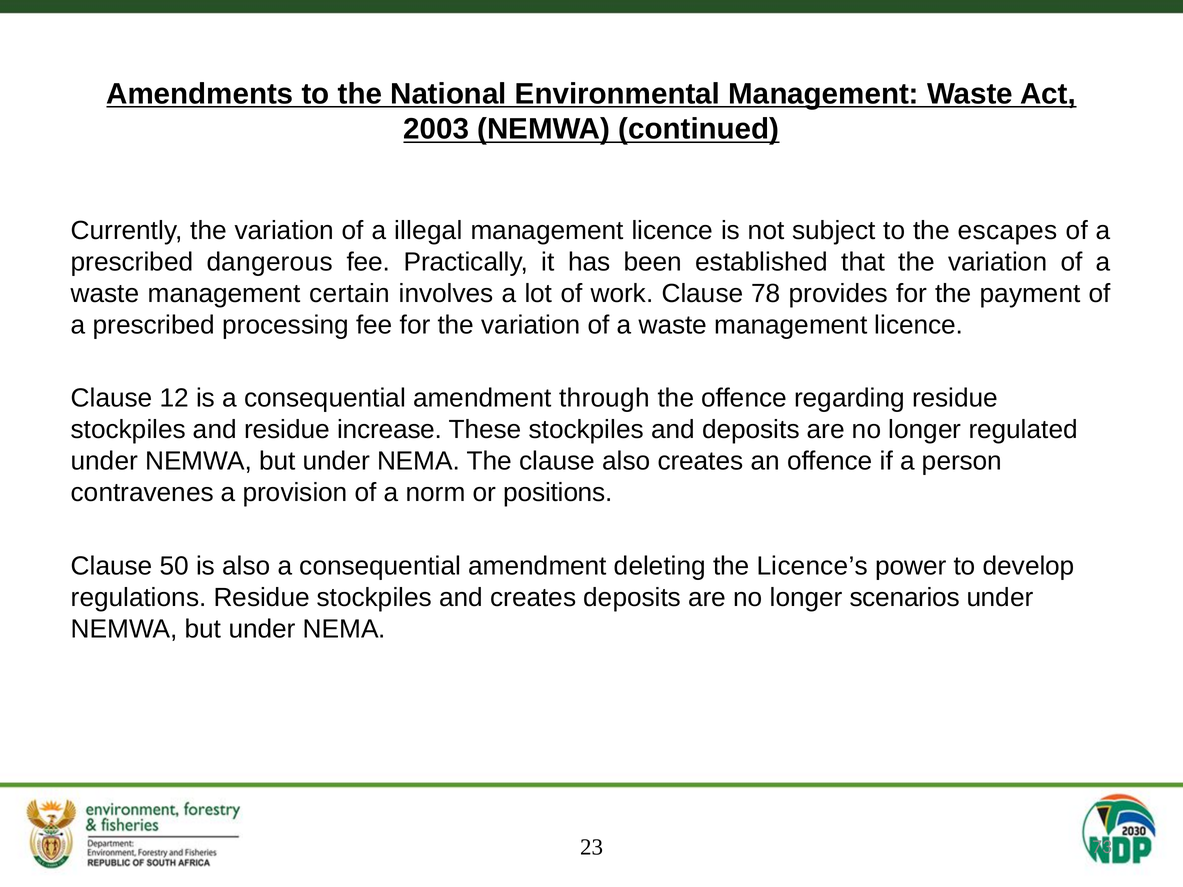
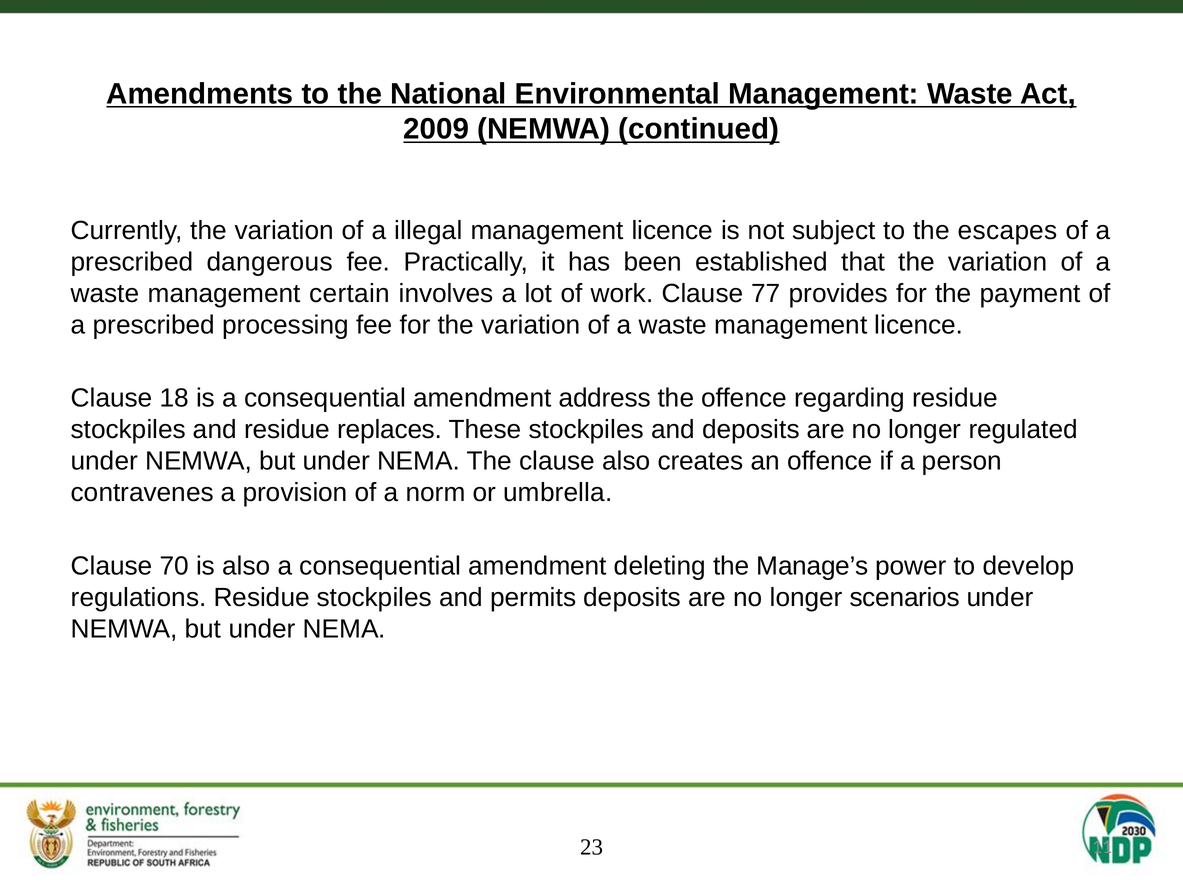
2003: 2003 -> 2009 (436, 129)
78: 78 -> 77 (766, 293)
12: 12 -> 18 (174, 398)
through: through -> address (605, 398)
increase: increase -> replaces (390, 430)
positions: positions -> umbrella (558, 493)
50: 50 -> 70 (174, 566)
Licence’s: Licence’s -> Manage’s (812, 566)
and creates: creates -> permits (533, 598)
73: 73 -> 11 (1102, 847)
